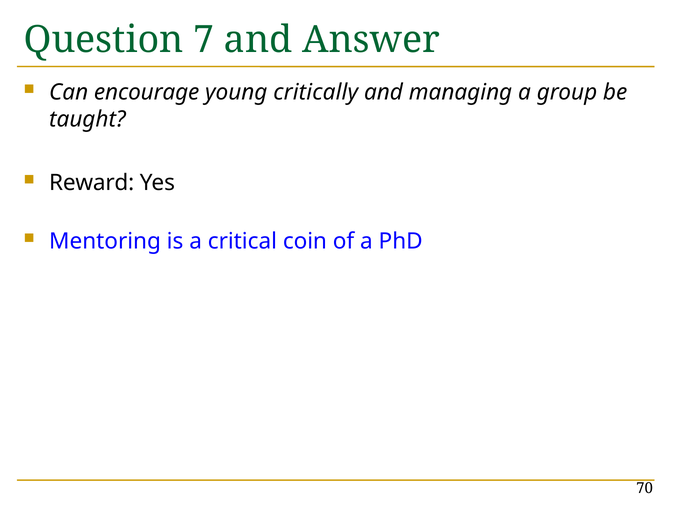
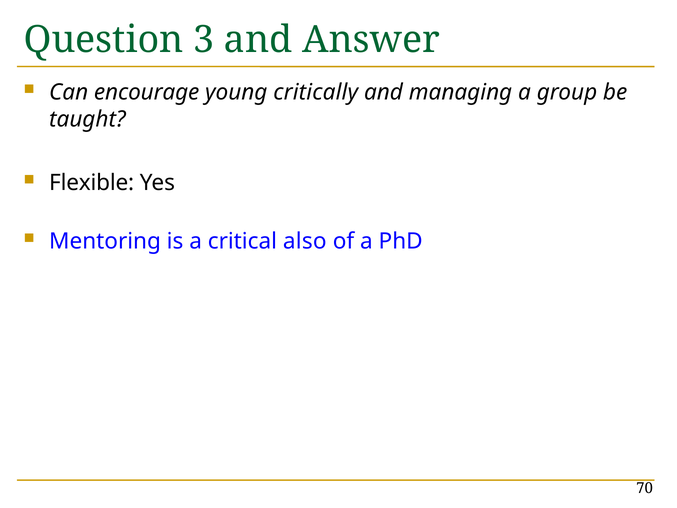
7: 7 -> 3 (204, 40)
Reward: Reward -> Flexible (92, 183)
coin: coin -> also (305, 241)
